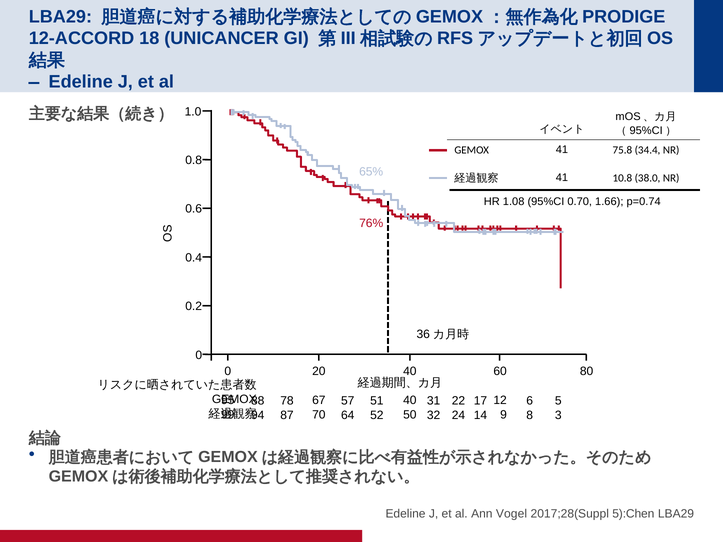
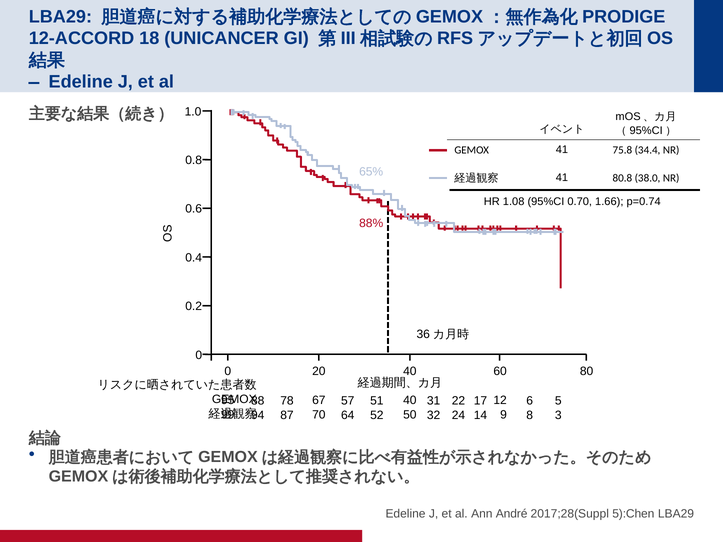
10.8: 10.8 -> 80.8 (622, 178)
76%: 76% -> 88% (371, 223)
Vogel: Vogel -> André (512, 514)
